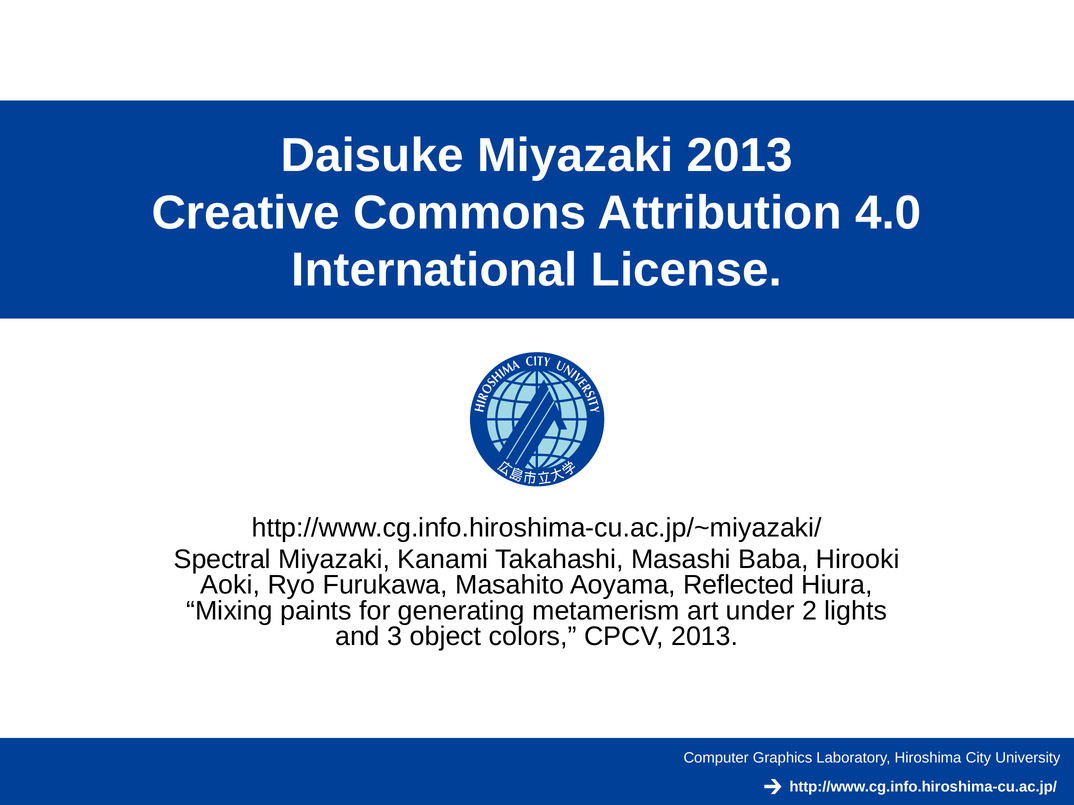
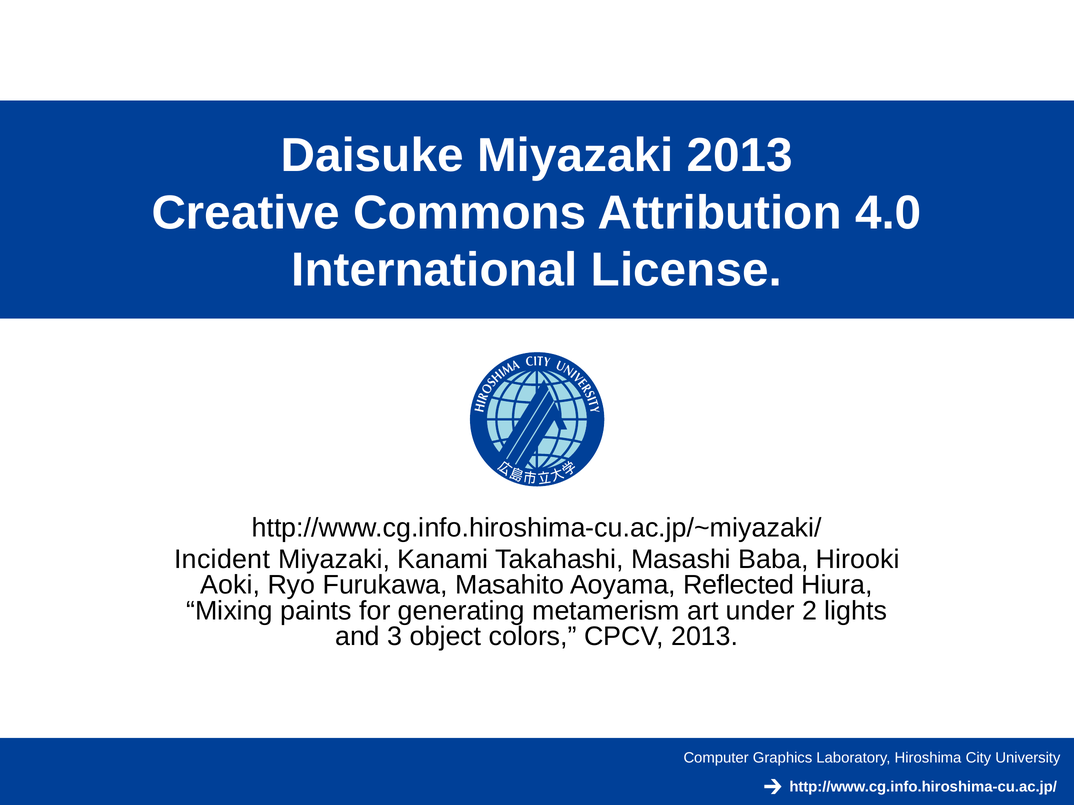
Spectral: Spectral -> Incident (222, 560)
